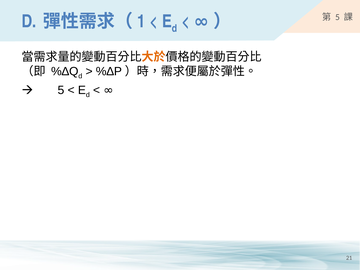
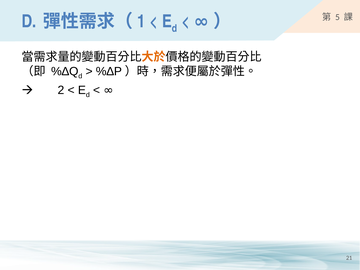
5: 5 -> 2 (61, 90)
